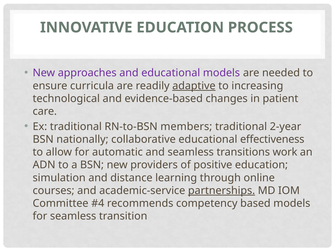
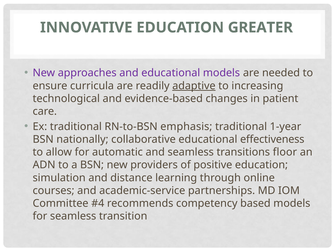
PROCESS: PROCESS -> GREATER (260, 28)
members: members -> emphasis (186, 127)
2-year: 2-year -> 1-year (286, 127)
work: work -> floor (285, 152)
partnerships underline: present -> none (222, 191)
